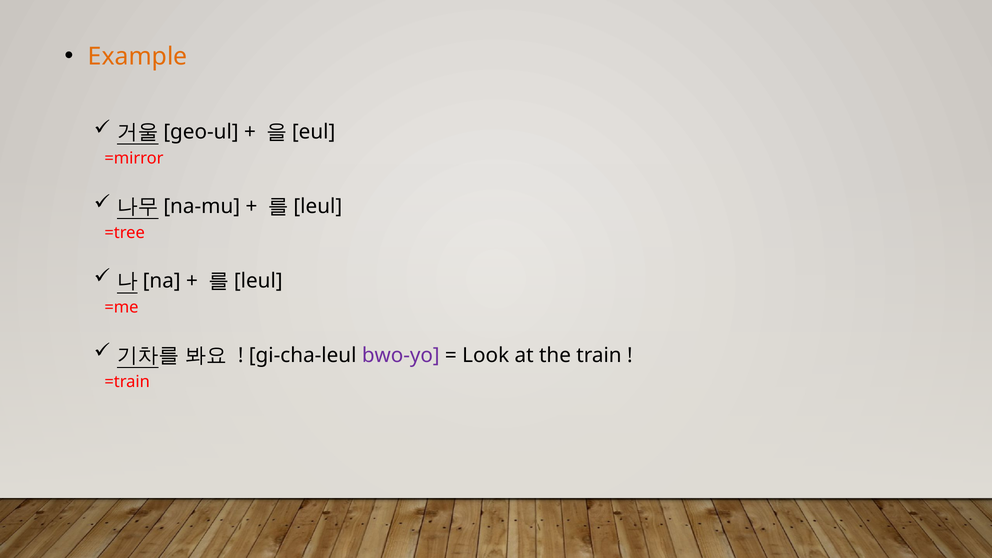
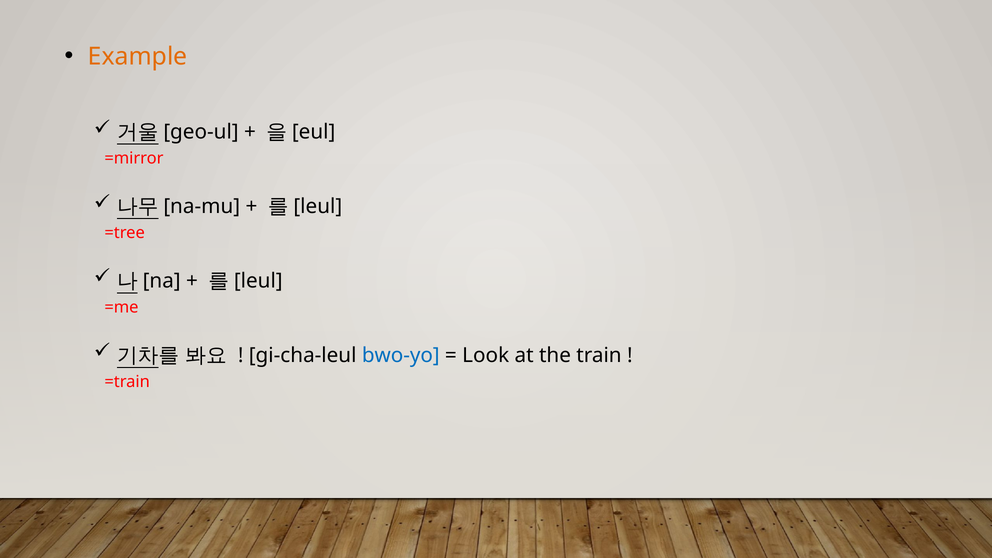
bwo-yo colour: purple -> blue (401, 355)
